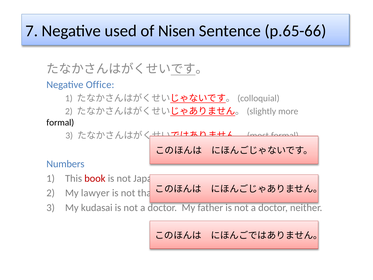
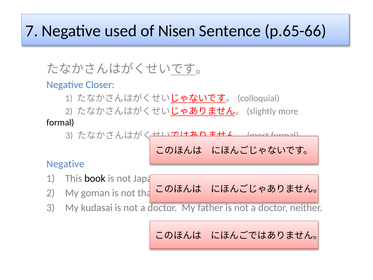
Office: Office -> Closer (100, 85)
Numbers: Numbers -> Negative (65, 164)
book colour: red -> black (95, 178)
lawyer: lawyer -> goman (95, 193)
